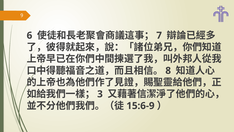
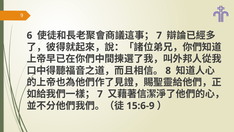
3: 3 -> 7 (100, 94)
